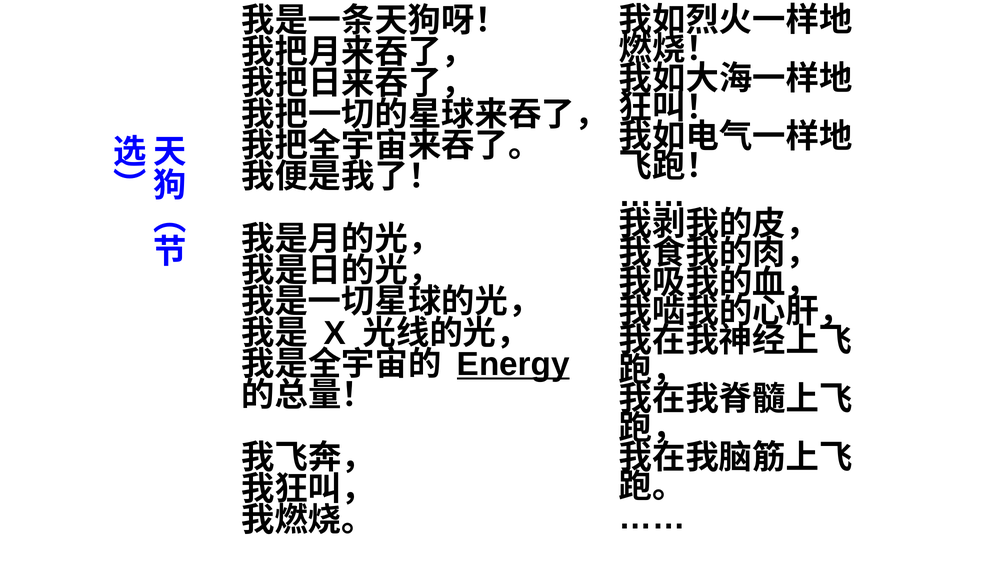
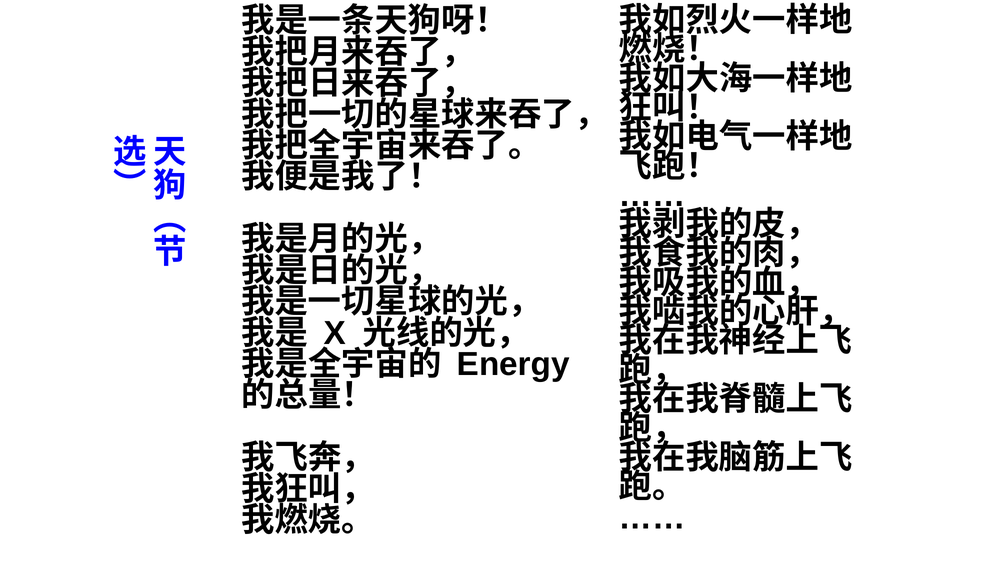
Energy underline: present -> none (513, 364)
